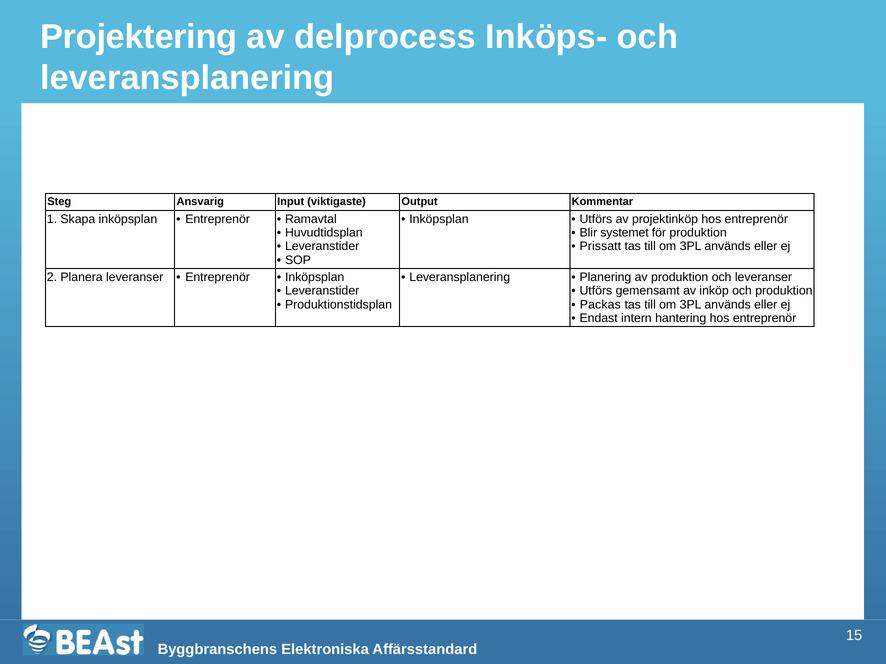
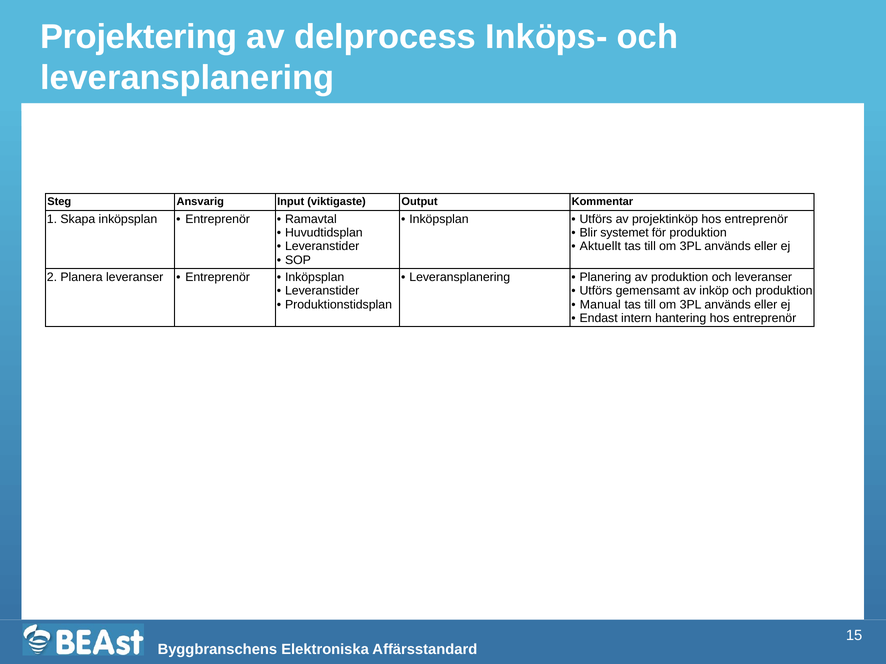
Prissatt: Prissatt -> Aktuellt (600, 247)
Packas: Packas -> Manual (600, 305)
